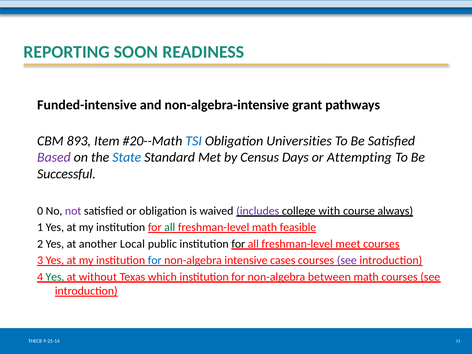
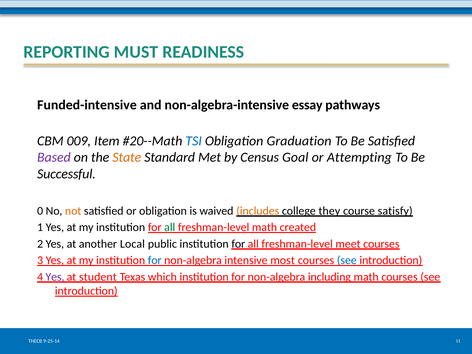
SOON: SOON -> MUST (136, 52)
grant: grant -> essay (307, 105)
893: 893 -> 009 (79, 141)
Universities: Universities -> Graduation (299, 141)
State colour: blue -> orange (127, 157)
Days: Days -> Goal (295, 157)
not colour: purple -> orange (73, 211)
includes colour: purple -> orange (258, 211)
with: with -> they (329, 211)
always: always -> satisfy (395, 211)
feasible: feasible -> created (298, 227)
cases: cases -> most (283, 260)
see colour: purple -> blue (347, 260)
Yes colour: green -> purple (55, 277)
without: without -> student (98, 277)
between: between -> including (329, 277)
